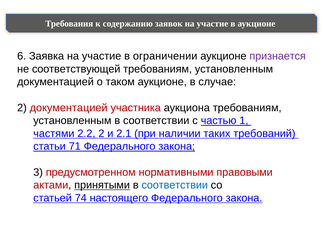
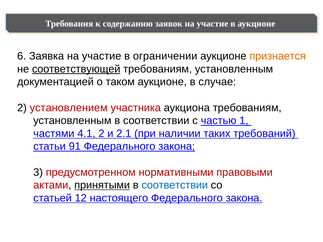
признается colour: purple -> orange (278, 56)
соответствующей underline: none -> present (76, 69)
2 документацией: документацией -> установлением (69, 108)
2.2: 2.2 -> 4.1 (86, 134)
71: 71 -> 91 (75, 147)
74: 74 -> 12 (81, 198)
